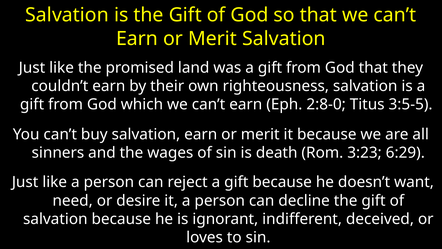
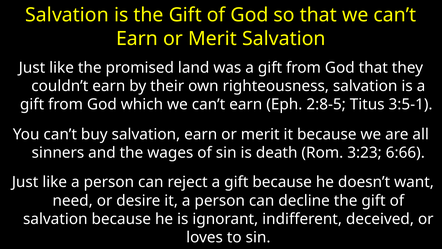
2:8-0: 2:8-0 -> 2:8-5 (326, 104)
3:5-5: 3:5-5 -> 3:5-1 (411, 104)
6:29: 6:29 -> 6:66 (405, 153)
